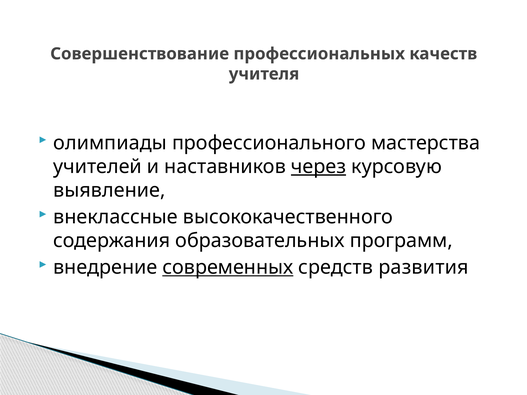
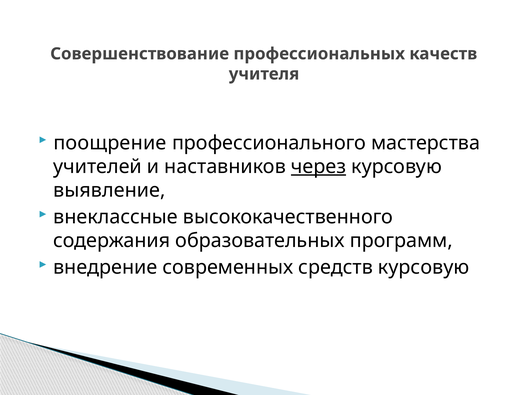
олимпиады: олимпиады -> поощрение (110, 143)
современных underline: present -> none (228, 267)
средств развития: развития -> курсовую (424, 267)
